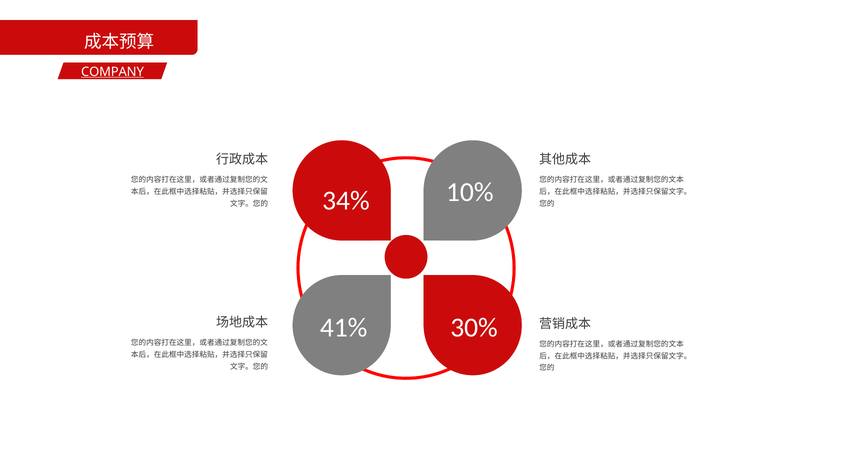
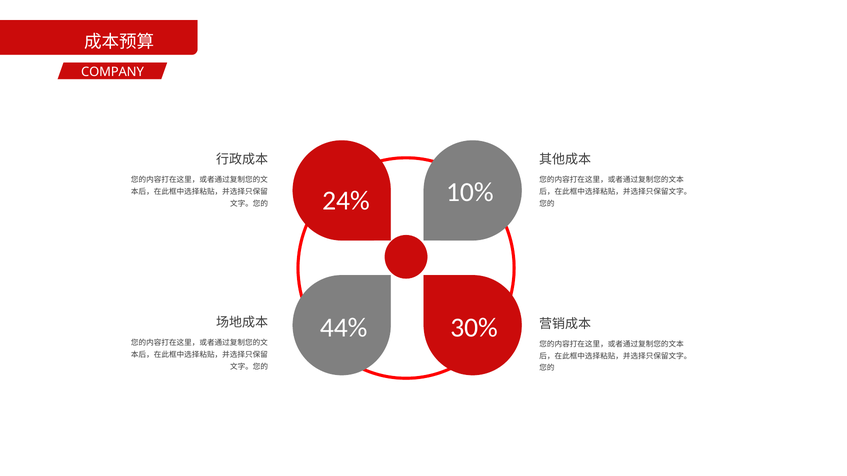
COMPANY underline: present -> none (112, 72)
34%: 34% -> 24% (346, 201)
41%: 41% -> 44% (344, 328)
